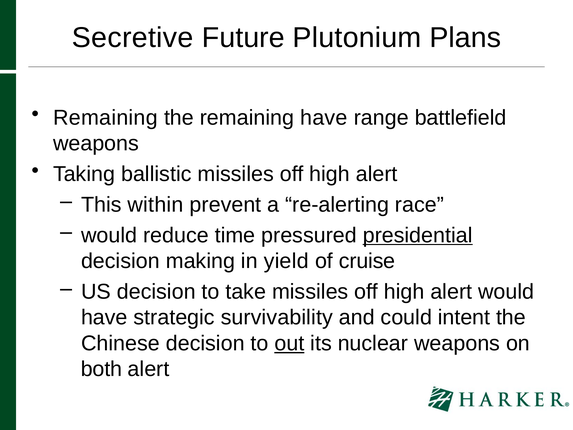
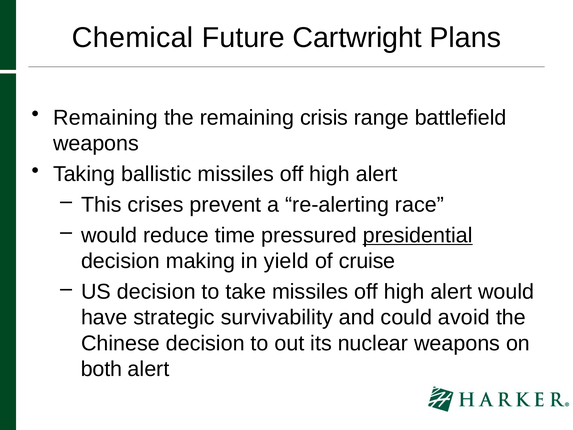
Secretive: Secretive -> Chemical (133, 38)
Plutonium: Plutonium -> Cartwright (357, 38)
remaining have: have -> crisis (324, 118)
within: within -> crises (156, 205)
intent: intent -> avoid (464, 317)
out underline: present -> none (289, 343)
